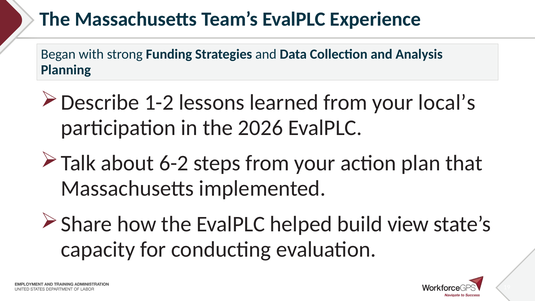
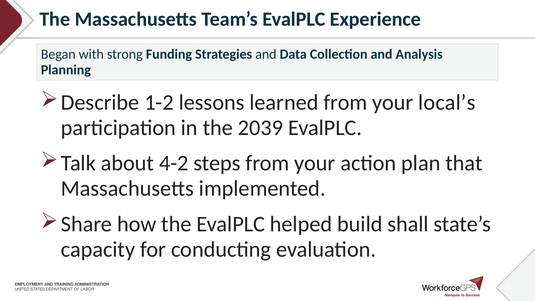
2026: 2026 -> 2039 (260, 128)
6-2: 6-2 -> 4-2 (174, 163)
view: view -> shall (408, 224)
